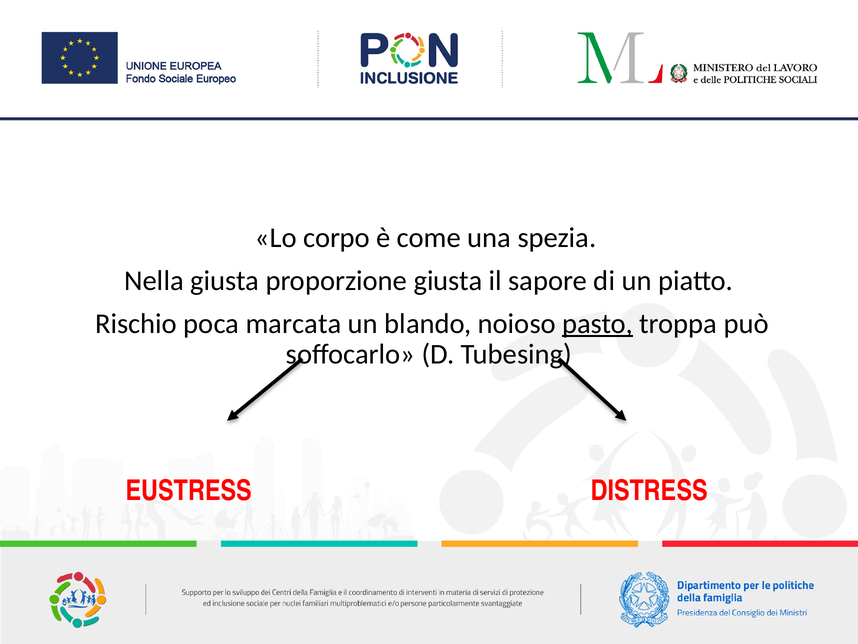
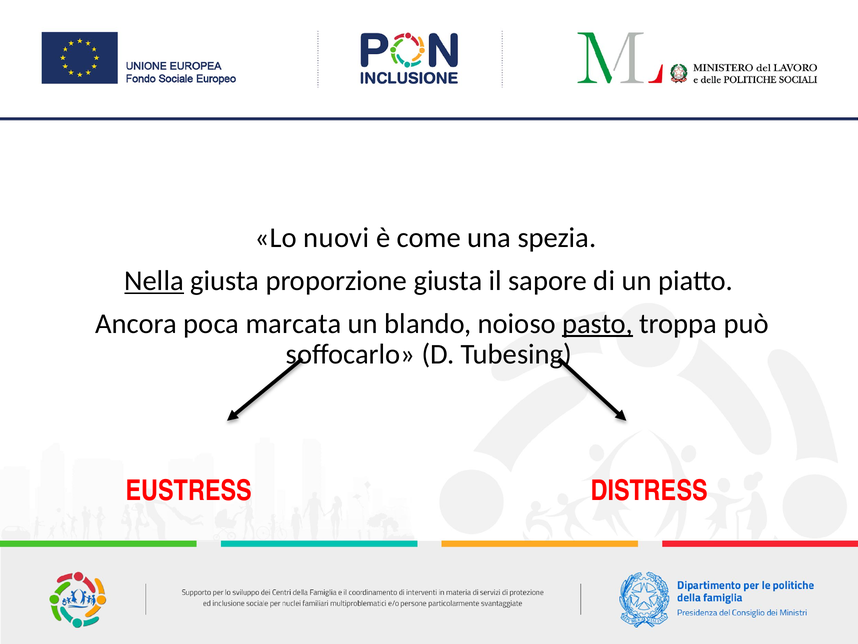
corpo: corpo -> nuovi (336, 238)
Nella underline: none -> present (154, 281)
Rischio: Rischio -> Ancora (136, 323)
